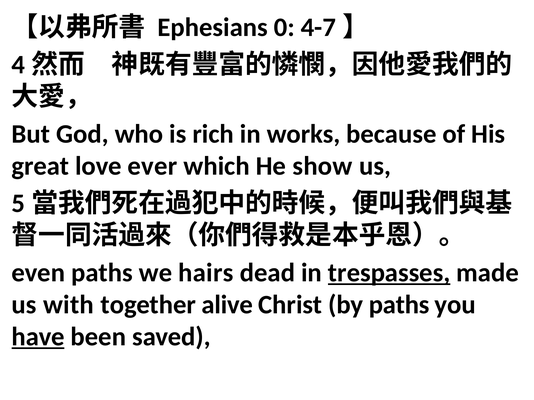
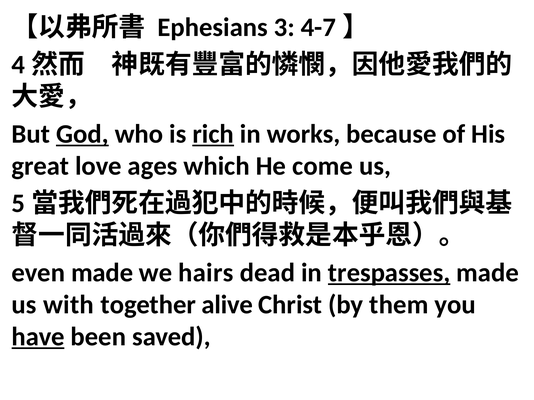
0: 0 -> 3 (284, 27)
God underline: none -> present (82, 134)
rich underline: none -> present (213, 134)
ever: ever -> ages (153, 166)
show: show -> come (323, 166)
even paths: paths -> made (102, 273)
by paths: paths -> them (399, 305)
